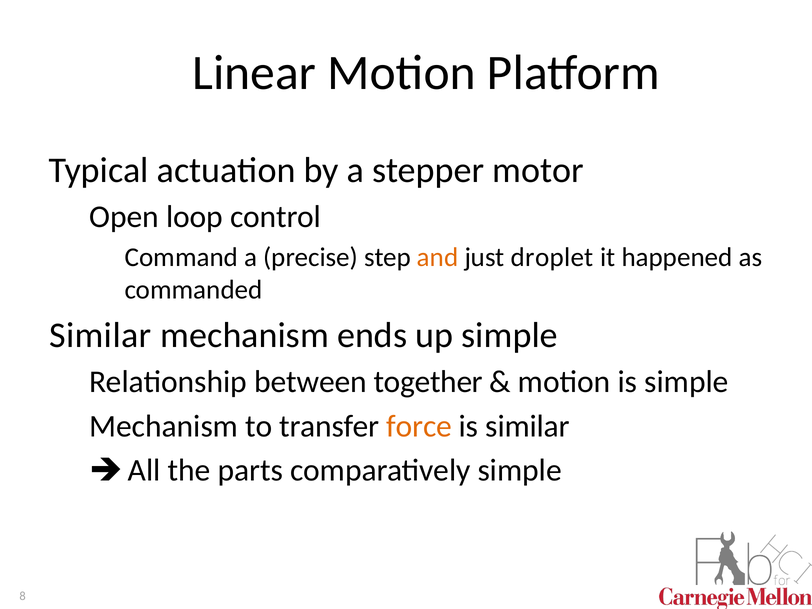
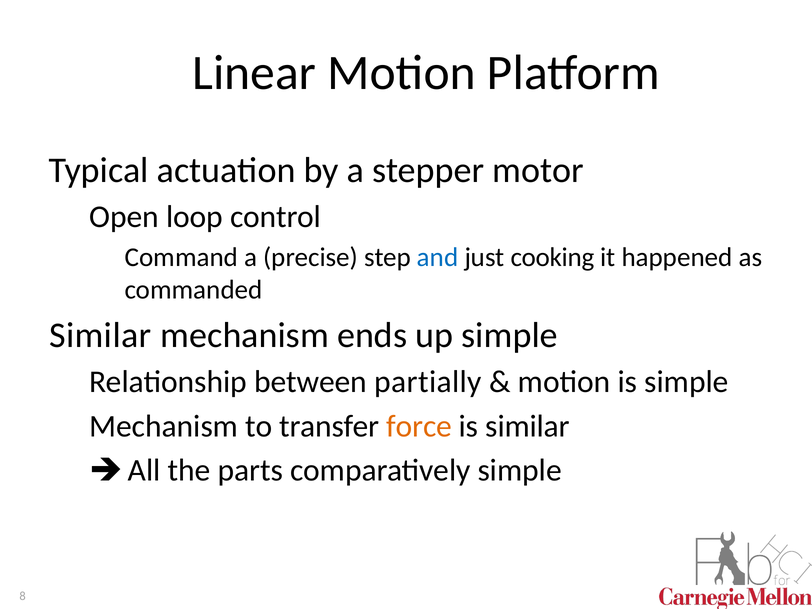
and colour: orange -> blue (438, 257)
droplet: droplet -> cooking (552, 257)
together: together -> partially (428, 382)
